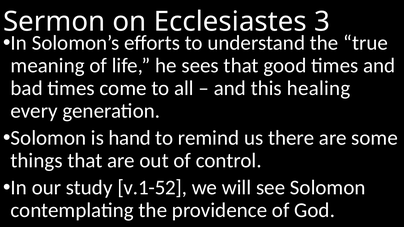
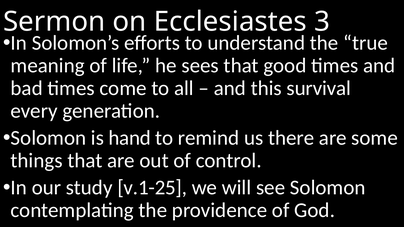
healing: healing -> survival (319, 88)
v.1-52: v.1-52 -> v.1-25 (152, 188)
